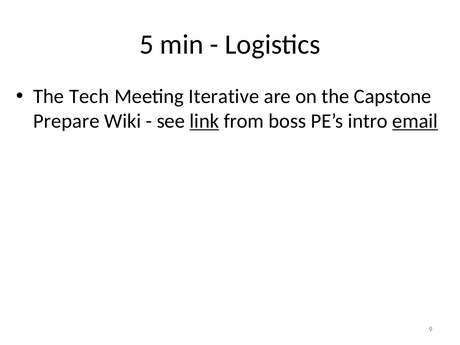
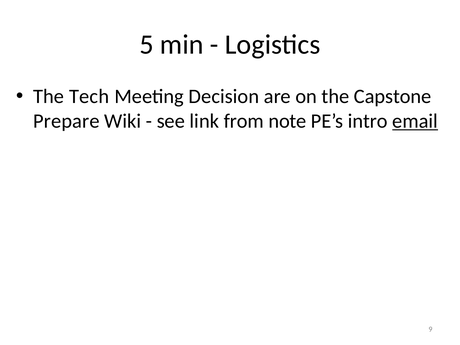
Iterative: Iterative -> Decision (224, 97)
link underline: present -> none (204, 121)
boss: boss -> note (287, 121)
